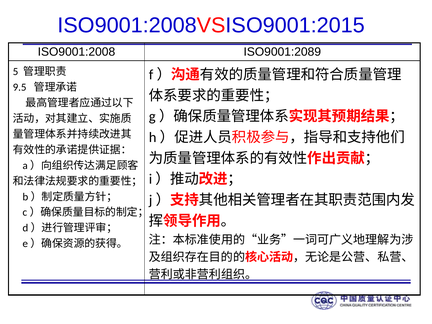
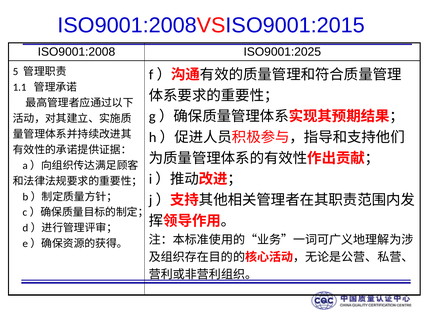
ISO9001:2089: ISO9001:2089 -> ISO9001:2025 (282, 52)
9.5: 9.5 -> 1.1 (20, 87)
